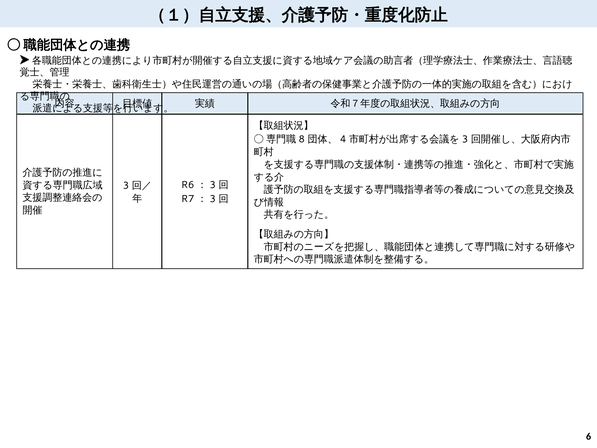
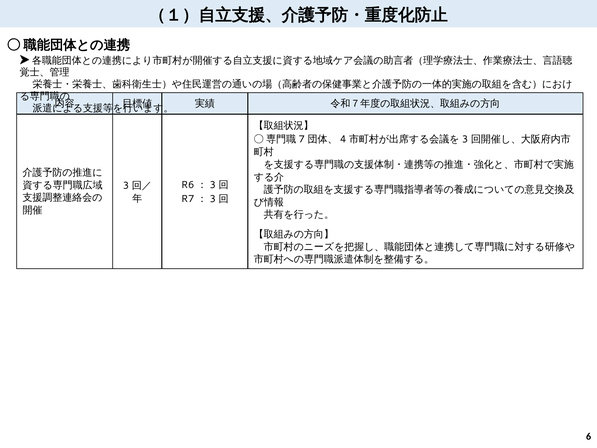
8: 8 -> 7 (302, 139)
